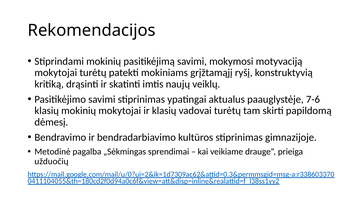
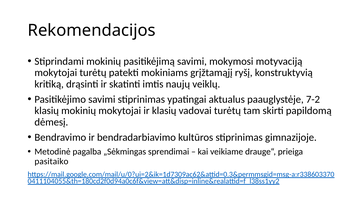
7-6: 7-6 -> 7-2 (313, 99)
užduočių: užduočių -> pasitaiko (51, 162)
